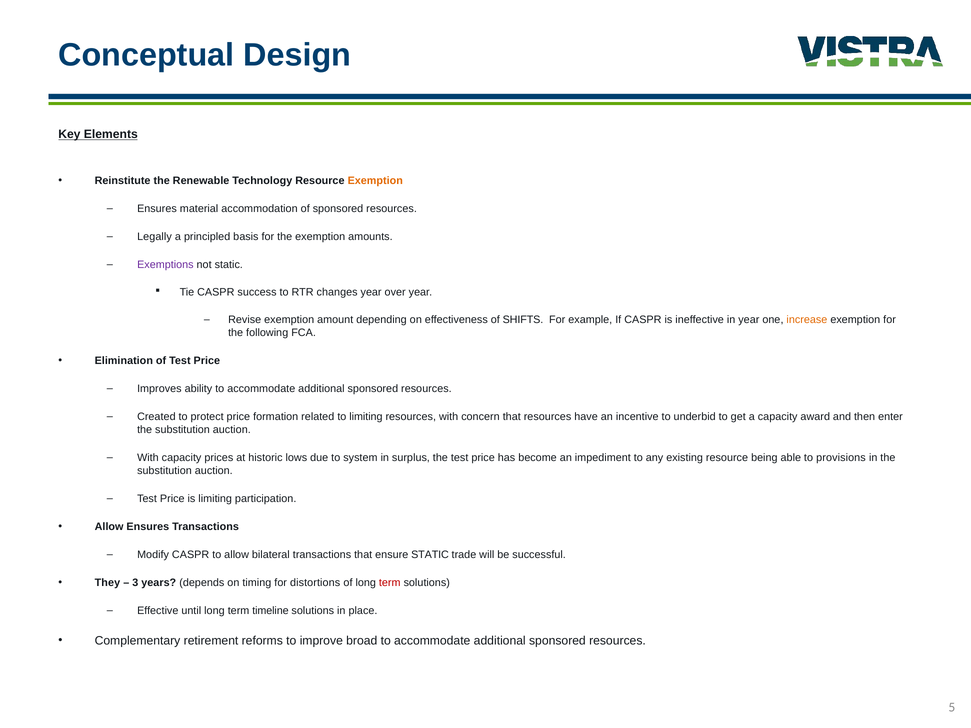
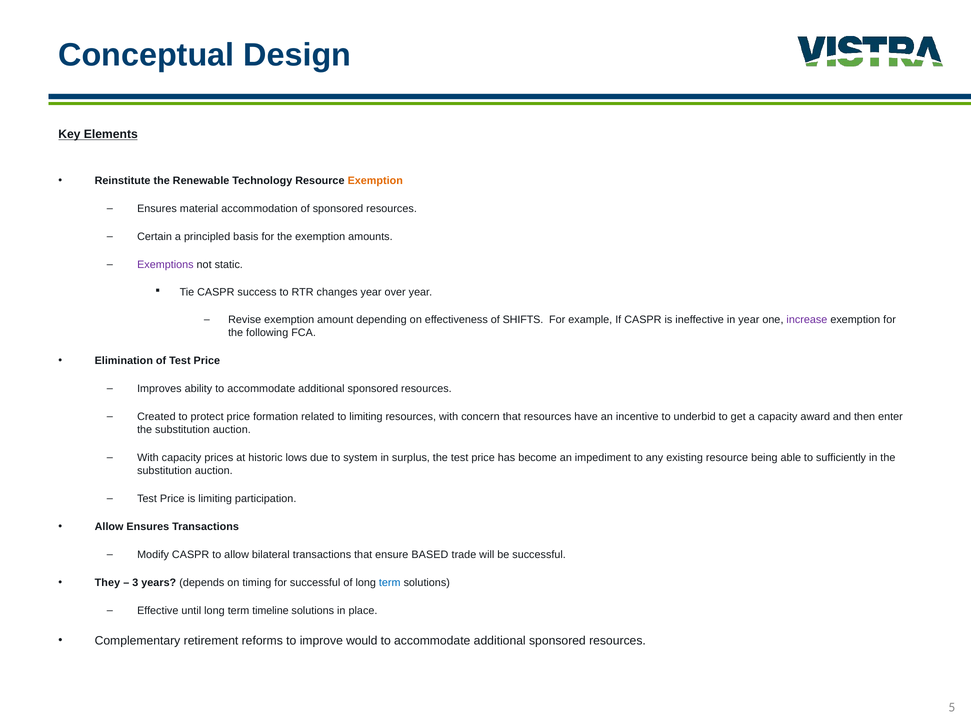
Legally: Legally -> Certain (155, 237)
increase colour: orange -> purple (807, 320)
provisions: provisions -> sufficiently (841, 458)
ensure STATIC: STATIC -> BASED (430, 555)
for distortions: distortions -> successful (315, 583)
term colour: red -> blue (390, 583)
broad: broad -> would (362, 641)
